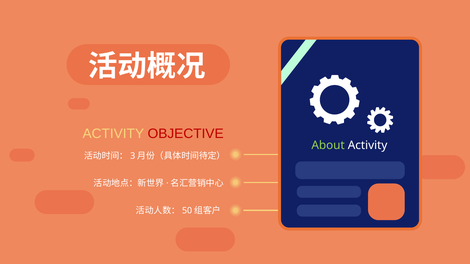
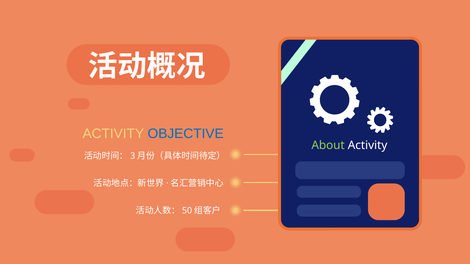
OBJECTIVE colour: red -> blue (186, 134)
